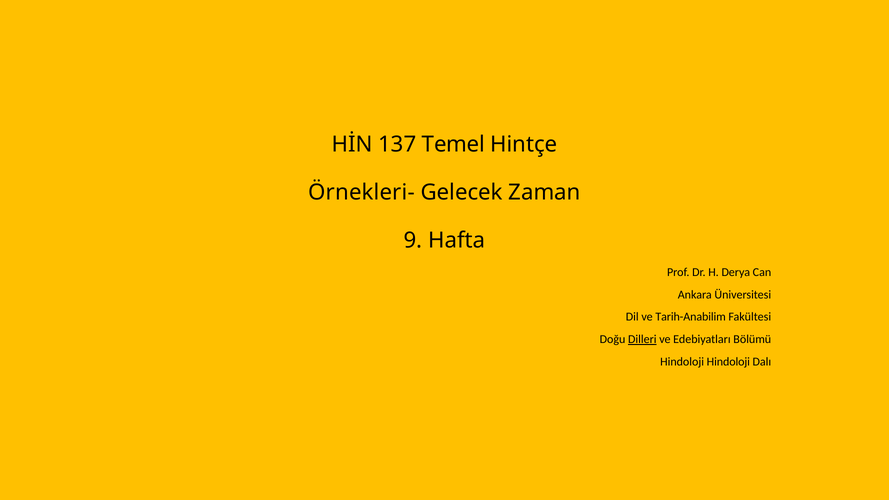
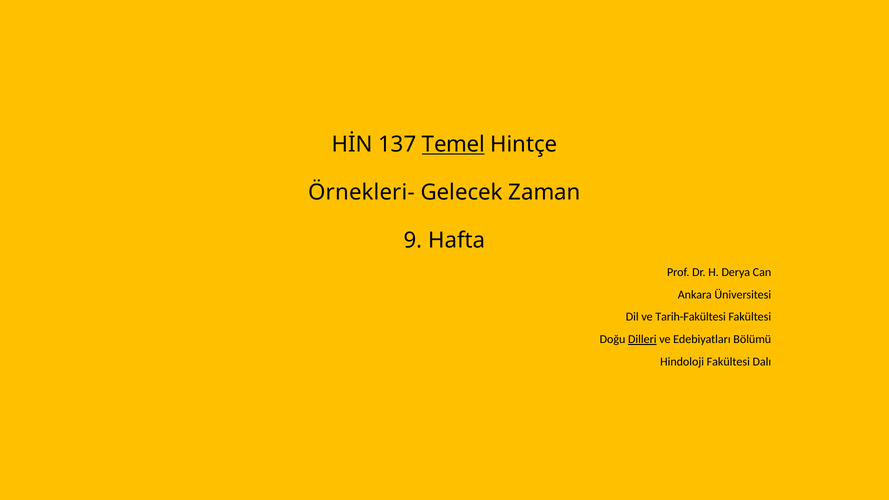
Temel underline: none -> present (453, 144)
Tarih-Anabilim: Tarih-Anabilim -> Tarih-Fakültesi (691, 317)
Hindoloji Hindoloji: Hindoloji -> Fakültesi (728, 362)
